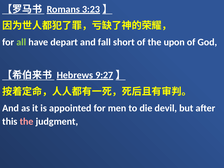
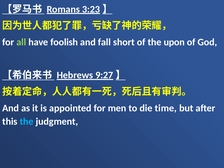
depart: depart -> foolish (64, 42)
devil: devil -> time (166, 108)
the colour: pink -> light blue (27, 122)
